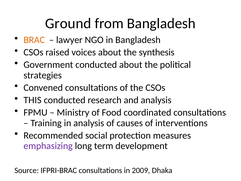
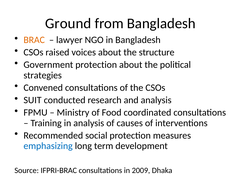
synthesis: synthesis -> structure (157, 52)
Government conducted: conducted -> protection (96, 65)
THIS: THIS -> SUIT (33, 100)
emphasizing colour: purple -> blue (48, 146)
